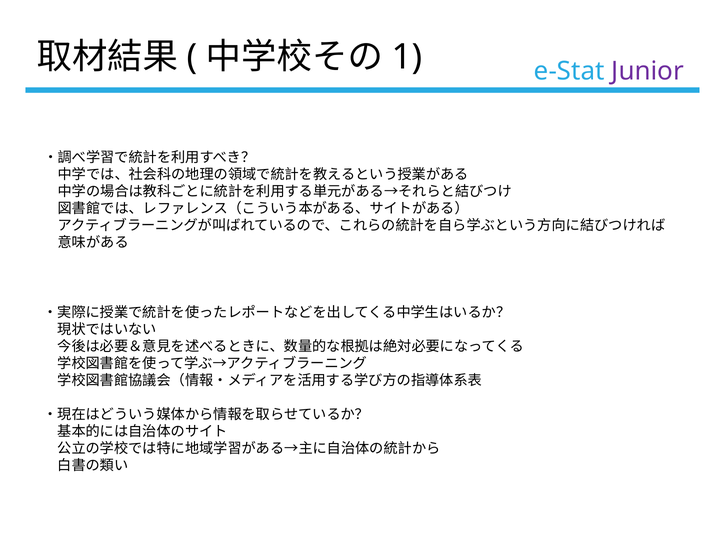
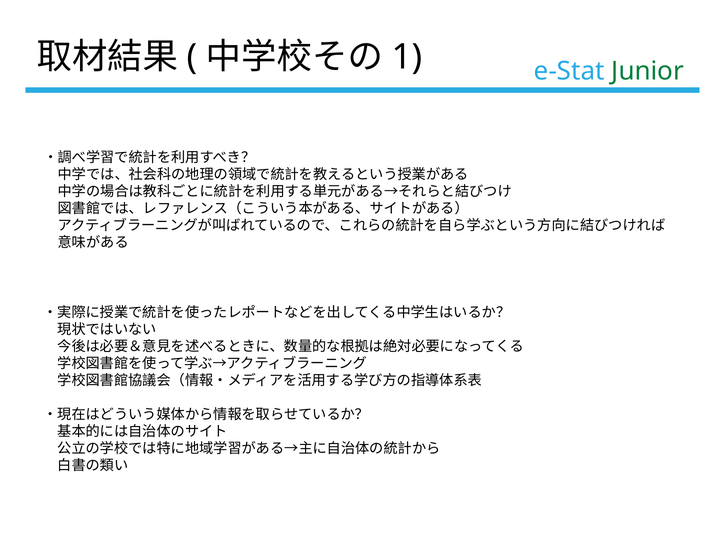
Junior colour: purple -> green (648, 71)
